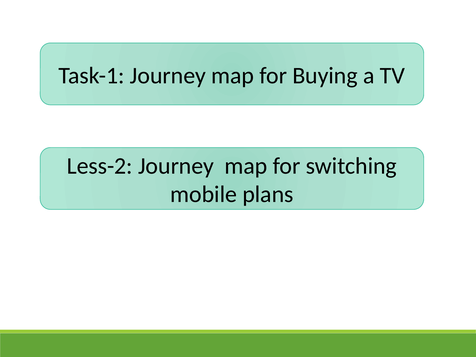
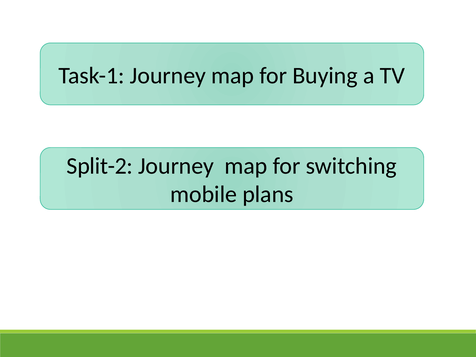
Less-2: Less-2 -> Split-2 (100, 166)
